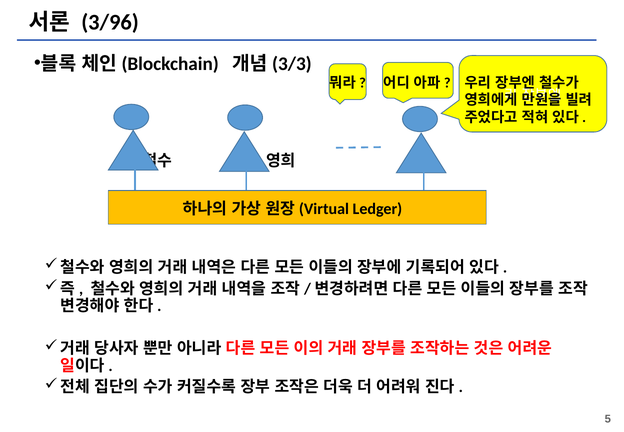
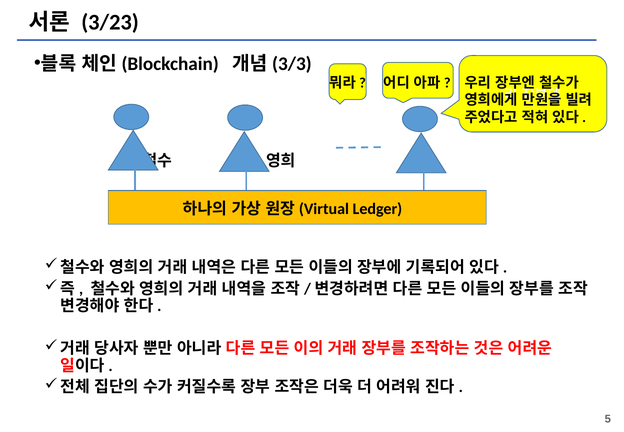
3/96: 3/96 -> 3/23 (110, 23)
